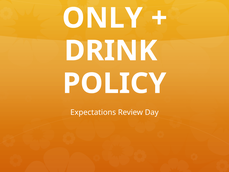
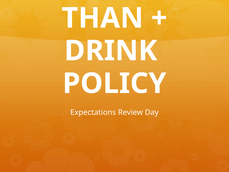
ONLY: ONLY -> THAN (103, 18)
